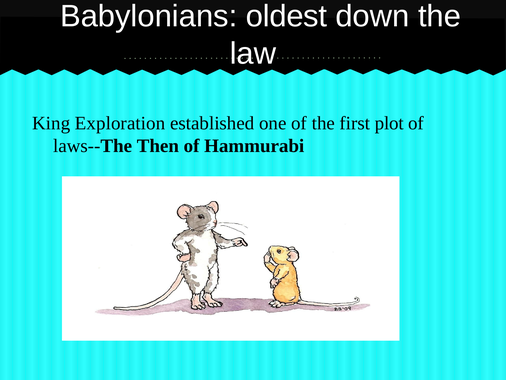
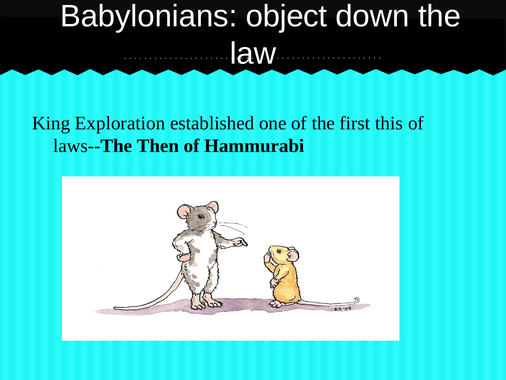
oldest: oldest -> object (287, 16)
plot: plot -> this (389, 123)
